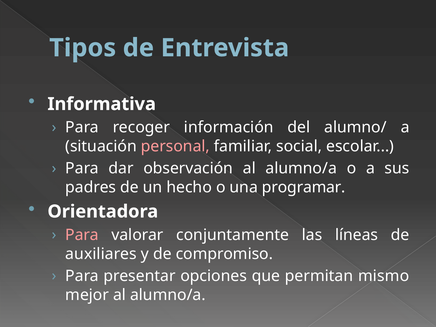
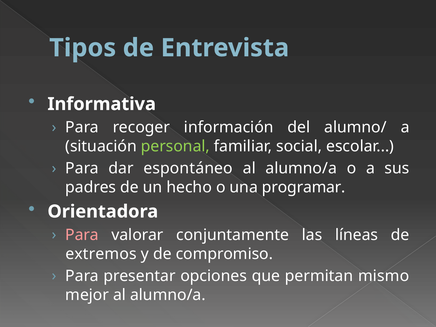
personal colour: pink -> light green (175, 146)
observación: observación -> espontáneo (188, 168)
auxiliares: auxiliares -> extremos (101, 254)
